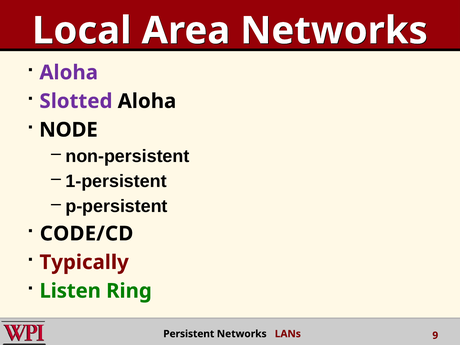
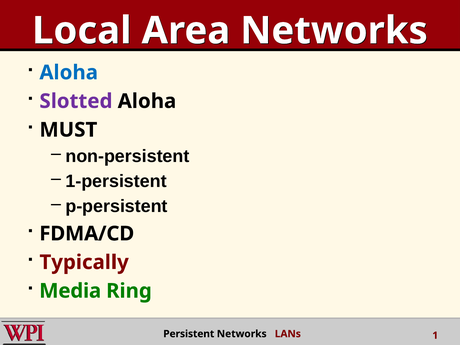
Aloha colour: purple -> blue (69, 73)
NODE: NODE -> MUST (68, 130)
CODE/CD: CODE/CD -> FDMA/CD (87, 234)
Listen: Listen -> Media (70, 291)
9: 9 -> 1 (435, 335)
